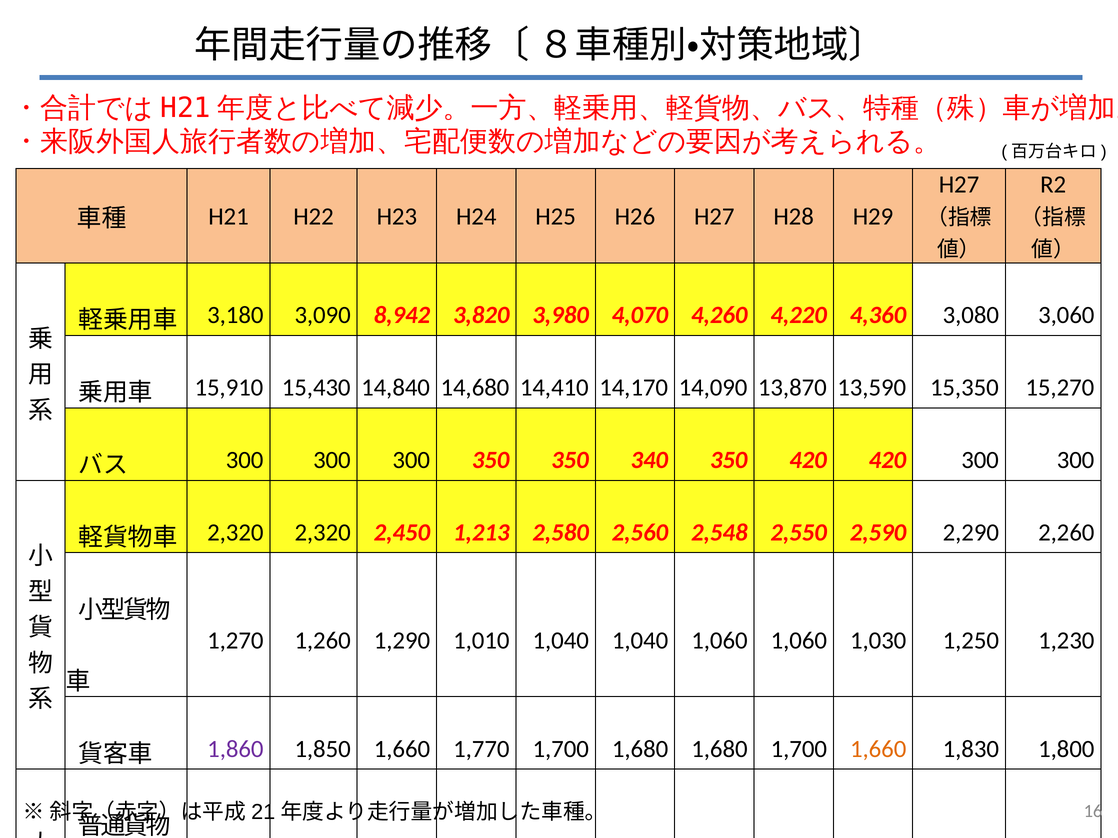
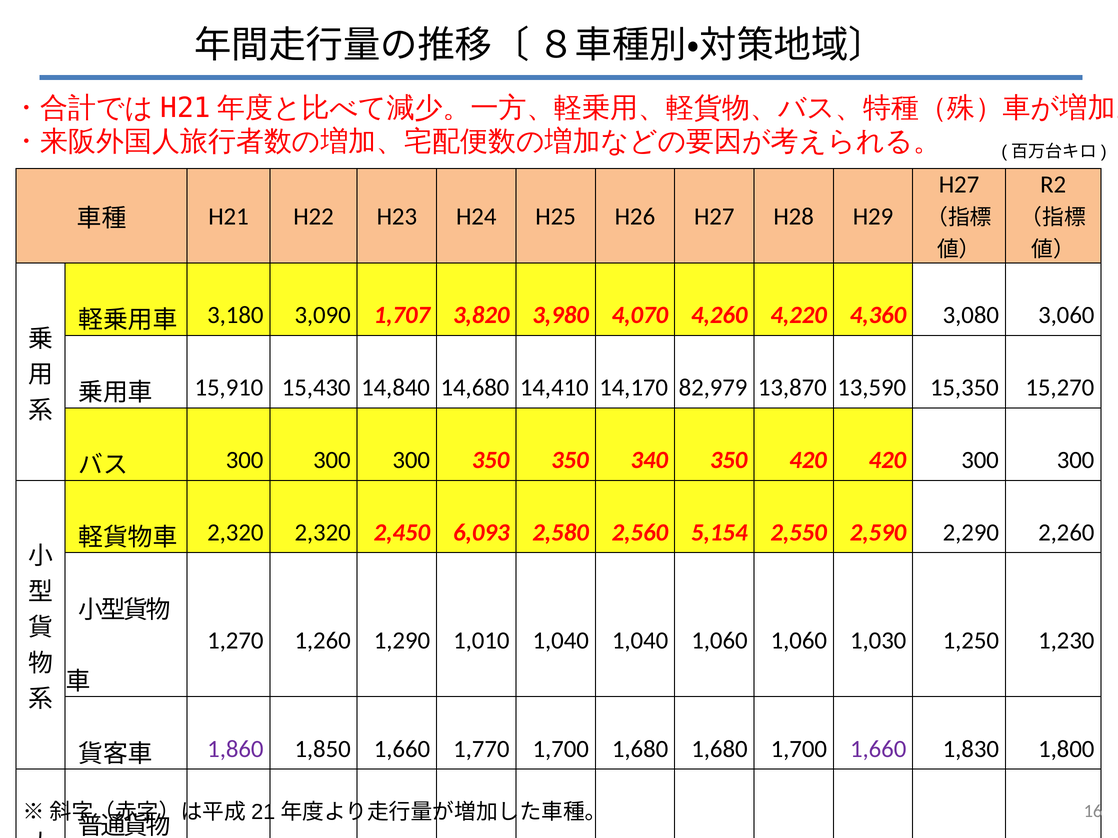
8,942: 8,942 -> 1,707 (402, 315)
14,090: 14,090 -> 82,979 (713, 388)
1,213: 1,213 -> 6,093 (481, 533)
2,548: 2,548 -> 5,154 (719, 533)
1,660 colour: orange -> purple (878, 749)
